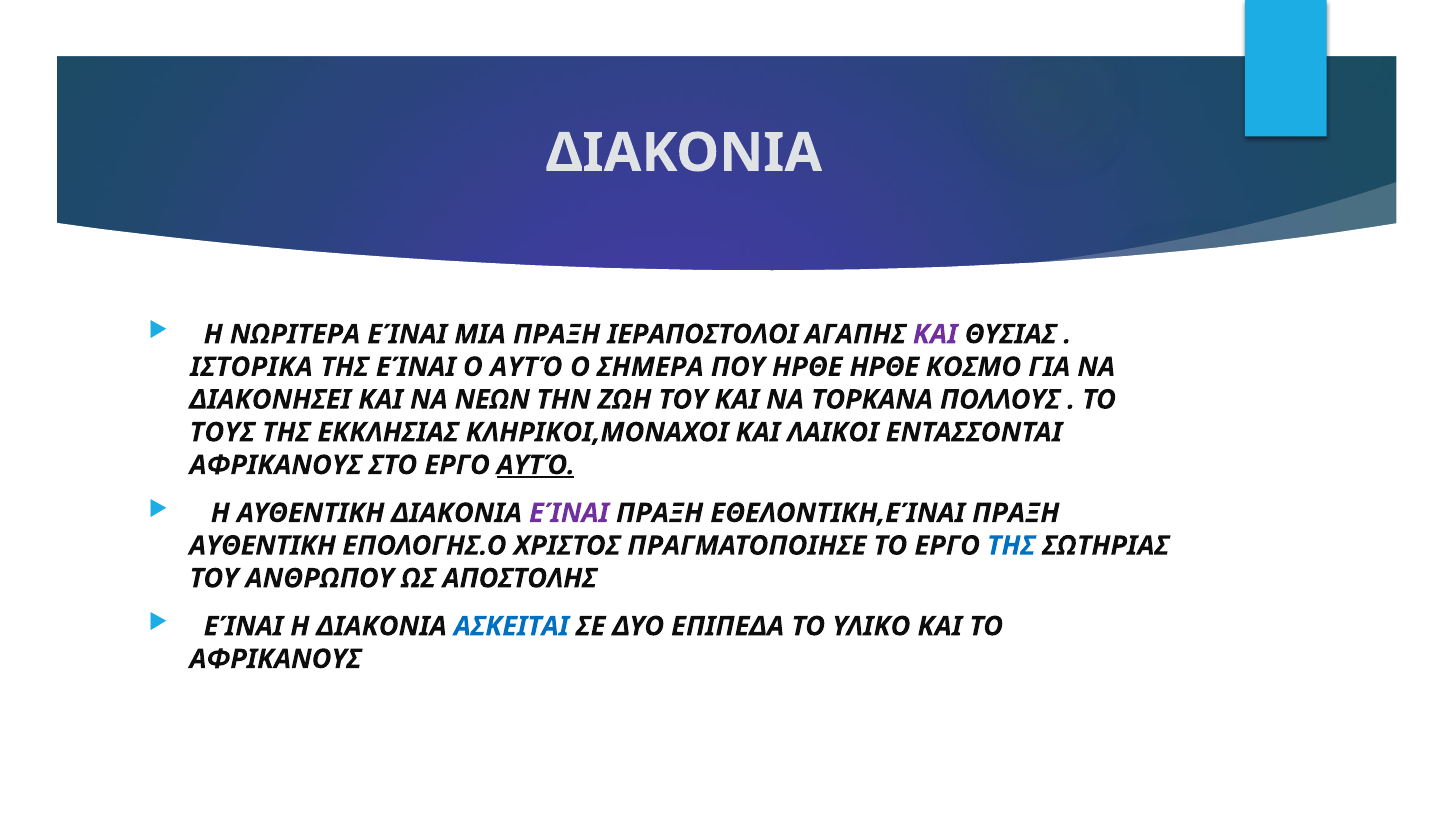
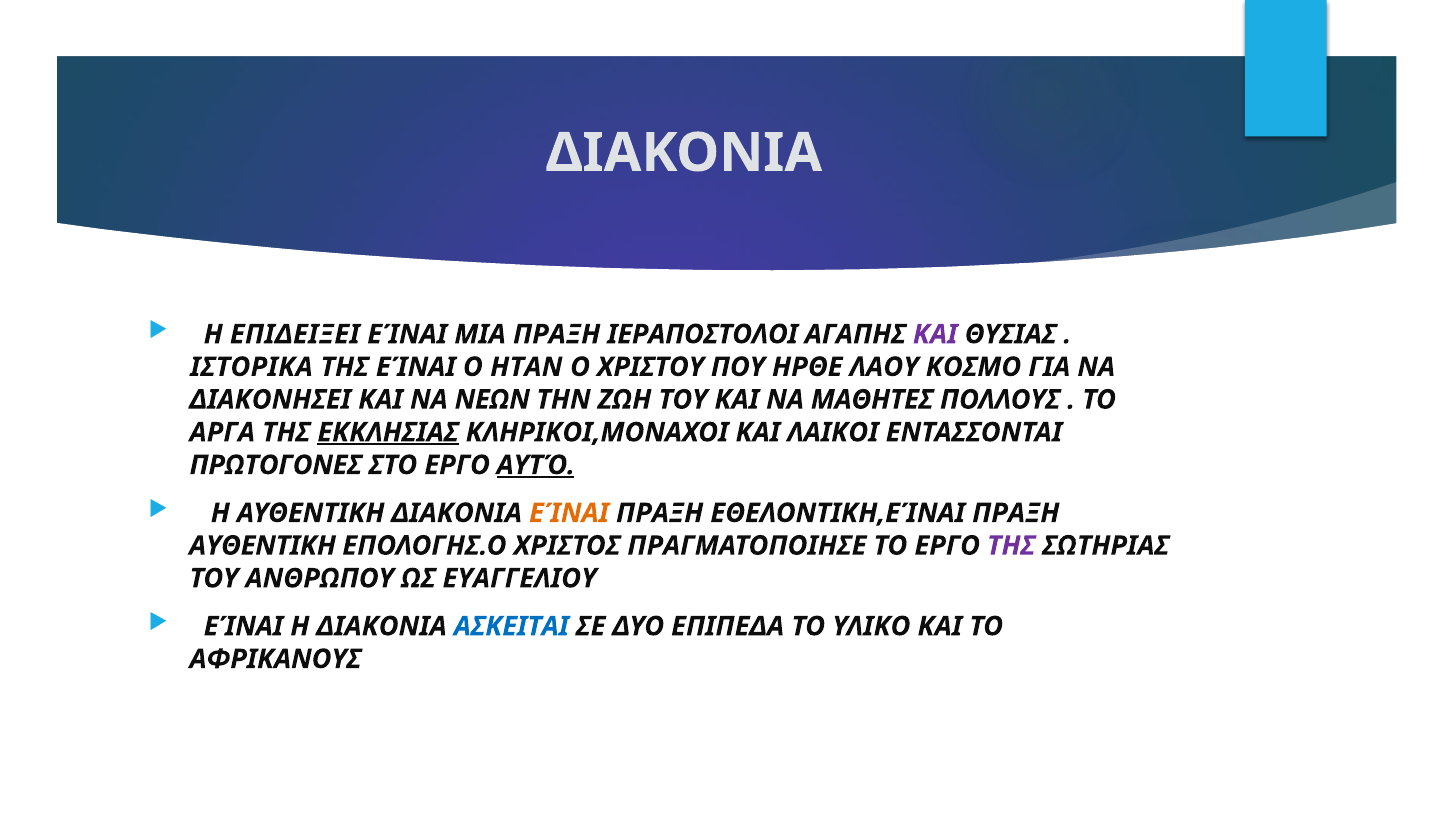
ΝΩΡΙΤΕΡΑ: ΝΩΡΙΤΕΡΑ -> ΕΠΙΔΕΙΞΕΙ (295, 334)
Ο ΑΥΤΌ: ΑΥΤΌ -> ΗΤΑΝ (526, 367)
ΣΗΜΕΡΑ: ΣΗΜΕΡΑ -> ΧΡΙΣΤΟΥ (651, 367)
ΗΡΘΕ ΗΡΘΕ: ΗΡΘΕ -> ΛΑΟΥ (884, 367)
ΤΟΡΚΑΝΑ: ΤΟΡΚΑΝΑ -> ΜΑΘΗΤΕΣ (872, 400)
ΤΟΥΣ: ΤΟΥΣ -> ΑΡΓΑ (222, 432)
ΕΚΚΛΗΣΙΑΣ underline: none -> present (388, 432)
ΑΦΡΙΚΑΝΟΥΣ: ΑΦΡΙΚΑΝΟΥΣ -> ΠΡΩΤΟΓΟΝΕΣ (276, 465)
ΕΊΝΑΙ colour: purple -> orange (569, 513)
ΤΗΣ colour: blue -> purple (1011, 546)
ΑΠΟΣΤΟΛΗΣ: ΑΠΟΣΤΟΛΗΣ -> ΕΥΑΓΓΕΛΙΟΥ (520, 578)
